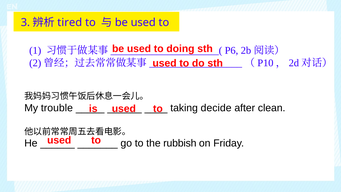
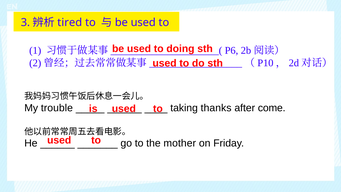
decide: decide -> thanks (216, 108)
clean: clean -> come (272, 108)
rubbish: rubbish -> mother (180, 143)
